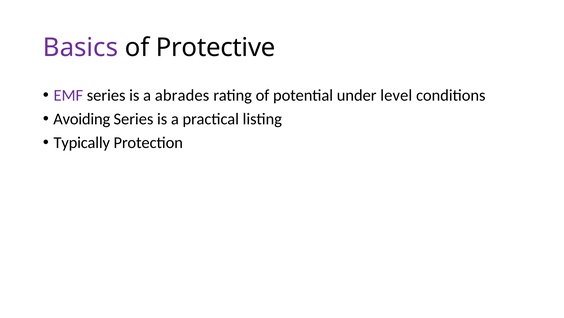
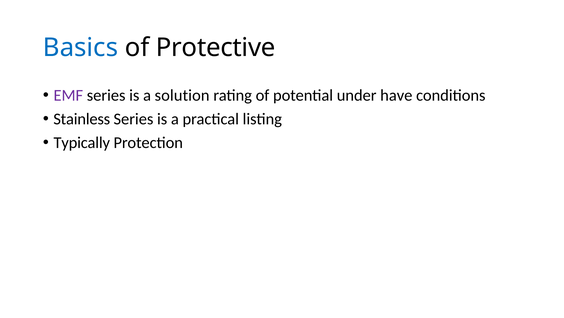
Basics colour: purple -> blue (81, 47)
abrades: abrades -> solution (182, 95)
level: level -> have (396, 95)
Avoiding: Avoiding -> Stainless (82, 119)
